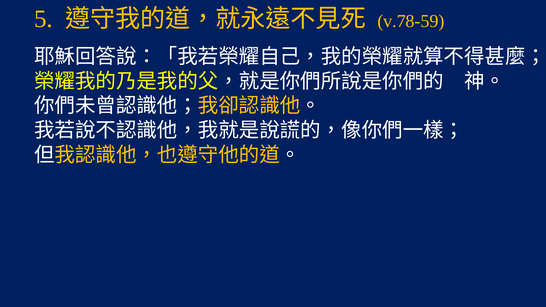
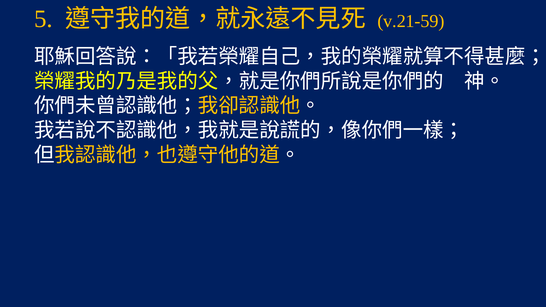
v.78-59: v.78-59 -> v.21-59 (411, 21)
